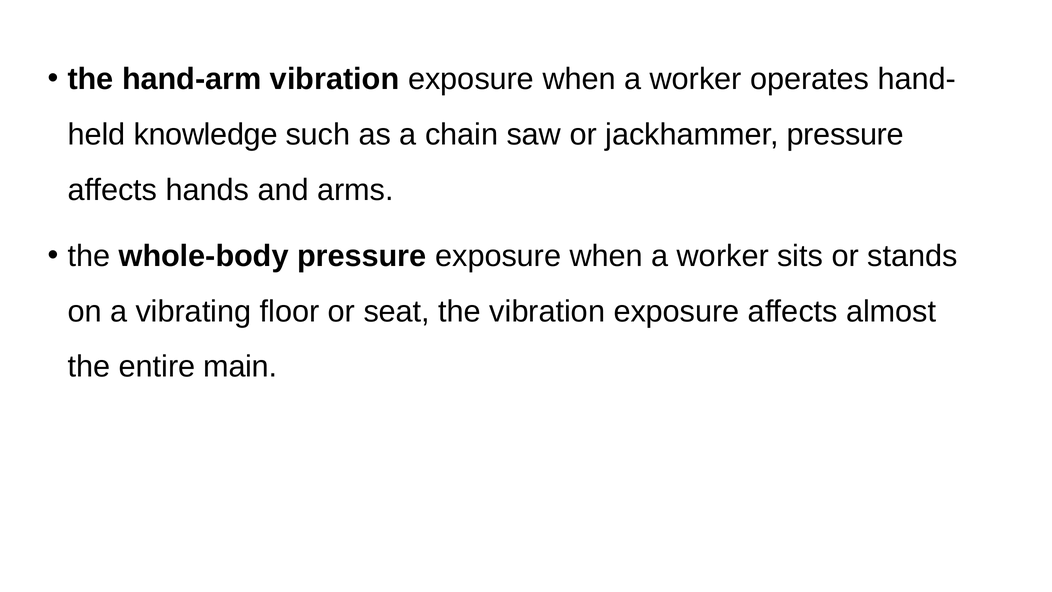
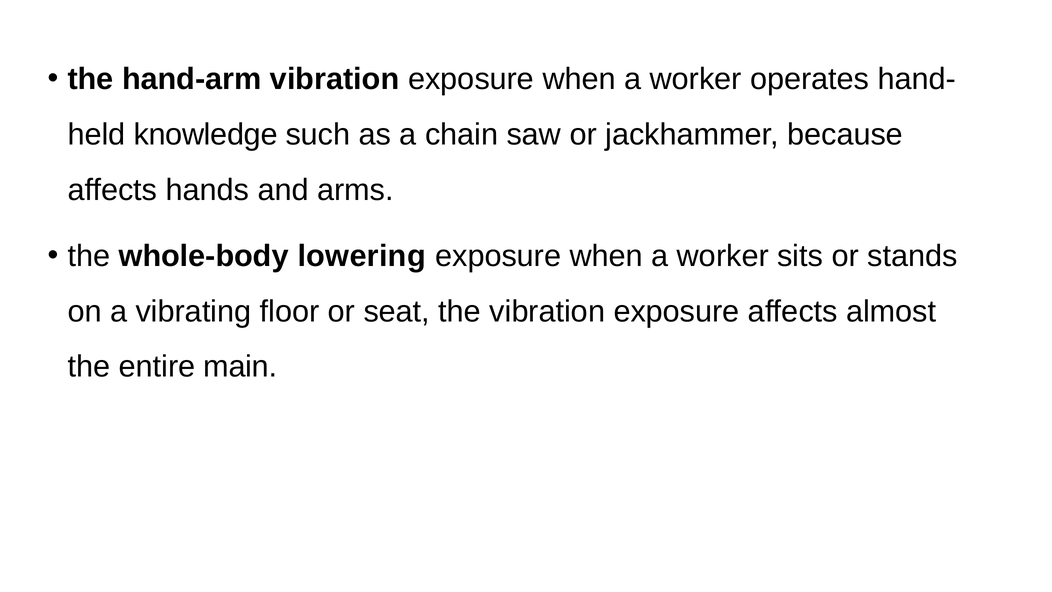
jackhammer pressure: pressure -> because (845, 135)
whole-body pressure: pressure -> lowering (362, 256)
